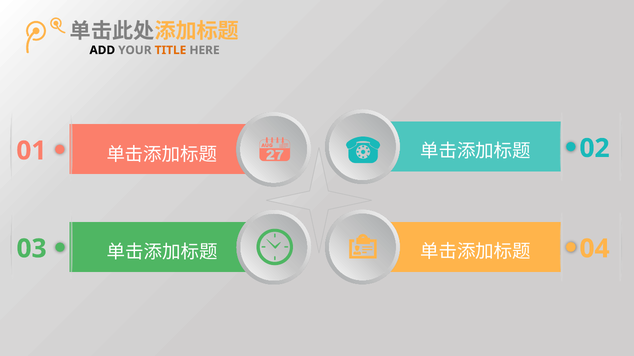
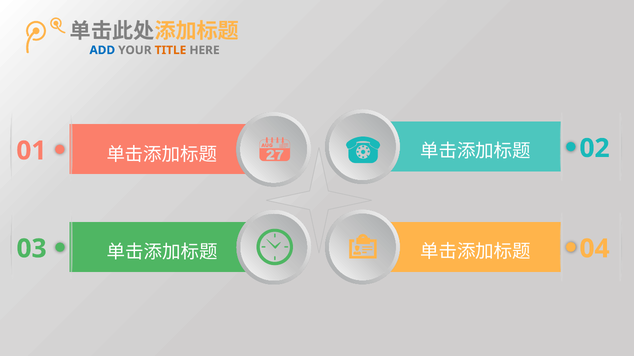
ADD colour: black -> blue (102, 50)
